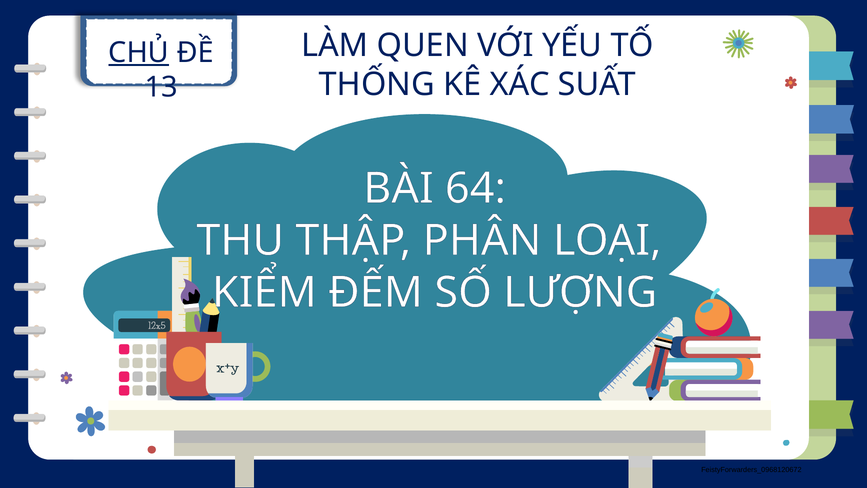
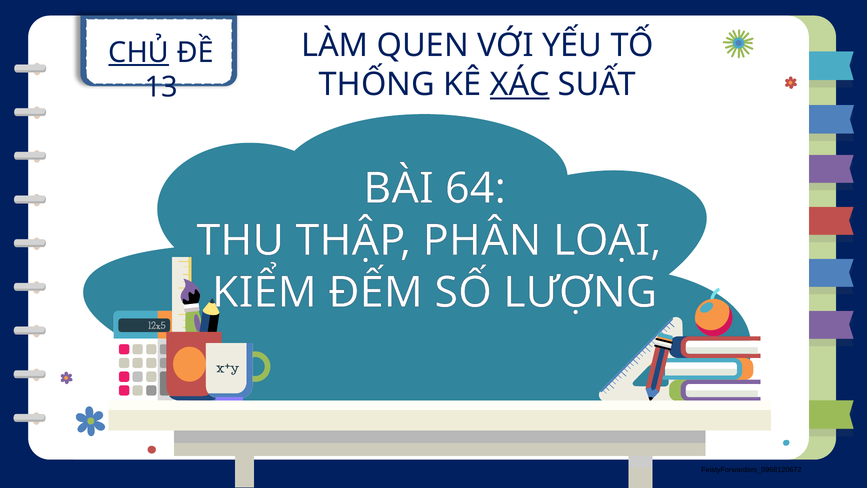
XÁC underline: none -> present (520, 85)
